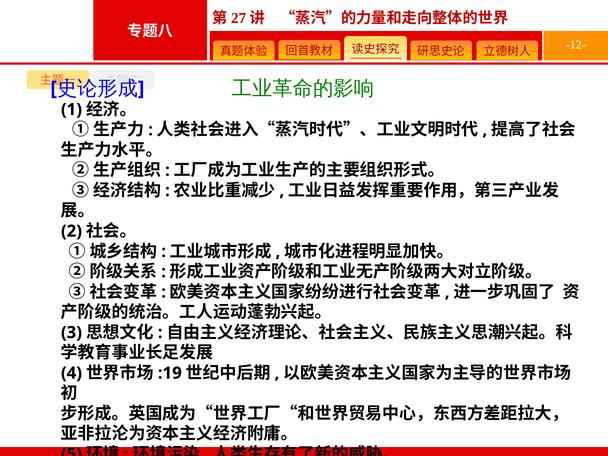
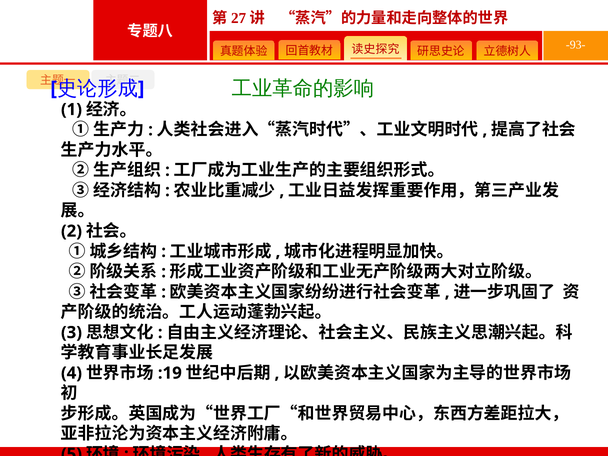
-12-: -12- -> -93- (576, 45)
